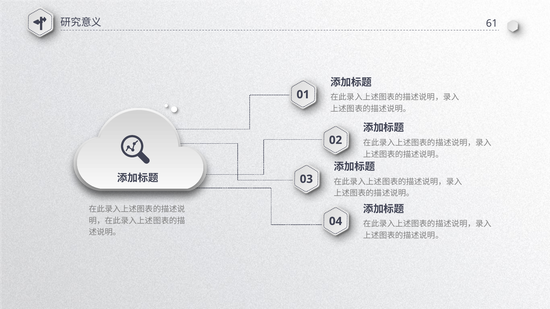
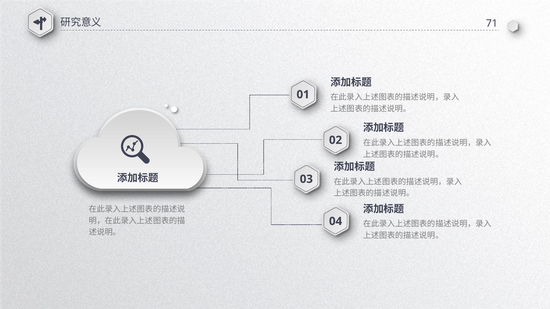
61: 61 -> 71 (492, 23)
